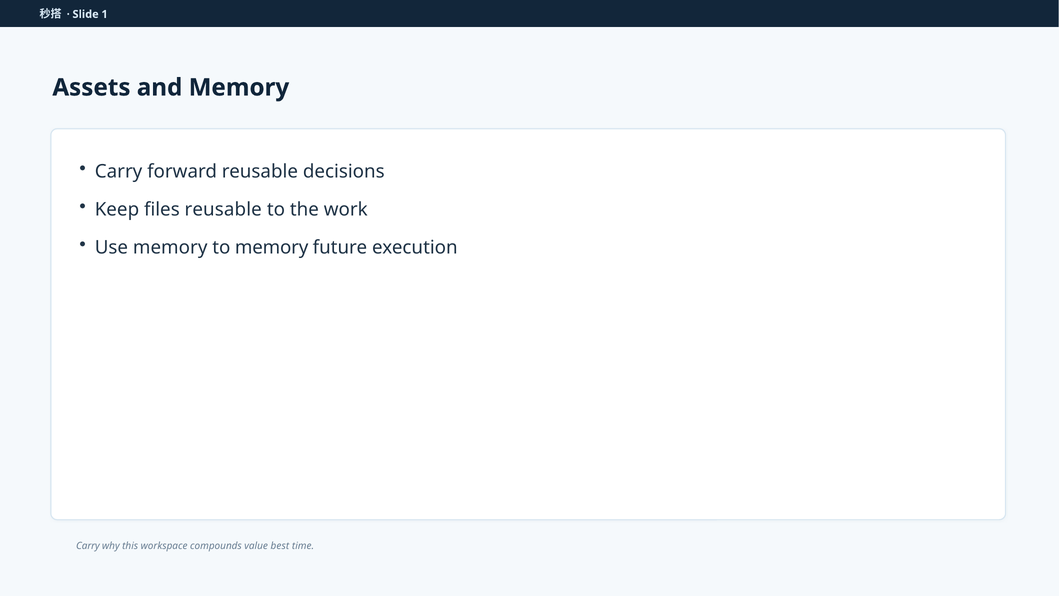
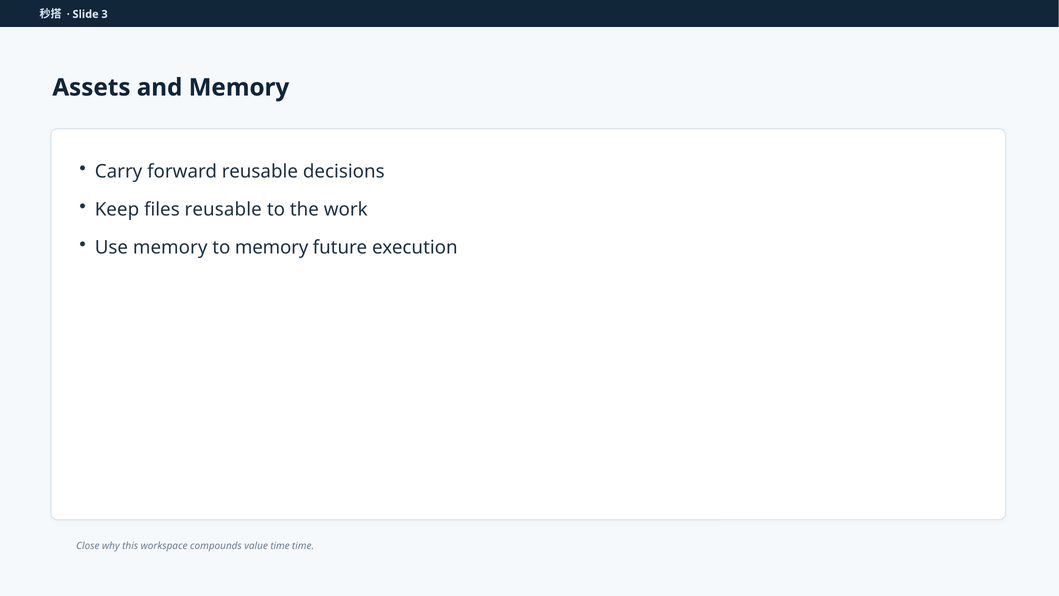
1: 1 -> 3 (105, 14)
Carry: Carry -> Close (88, 546)
value best: best -> time (280, 546)
